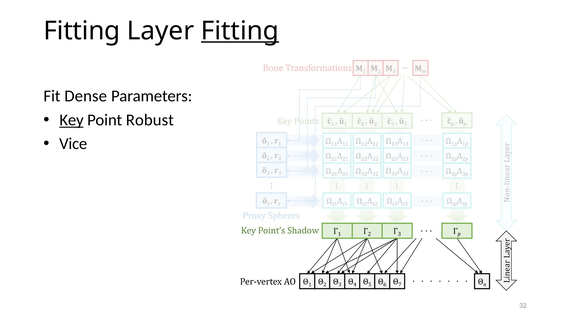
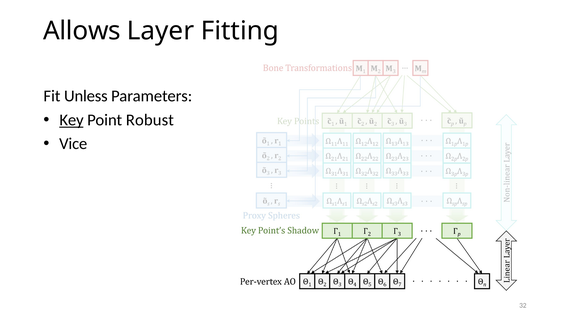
Fitting: Fitting -> Allows (82, 31)
Fitting underline: present -> none (240, 31)
Dense: Dense -> Unless (86, 96)
